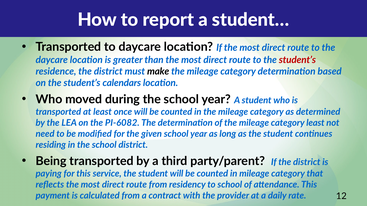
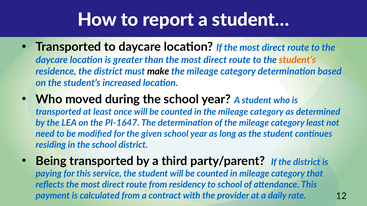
student’s colour: red -> orange (297, 60)
calendars: calendars -> increased (122, 83)
PI-6082: PI-6082 -> PI-1647 (122, 123)
